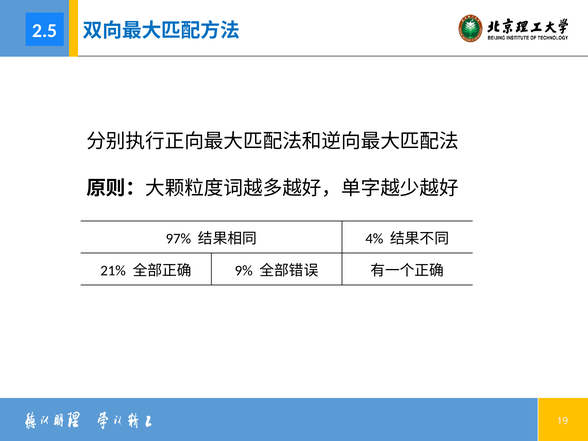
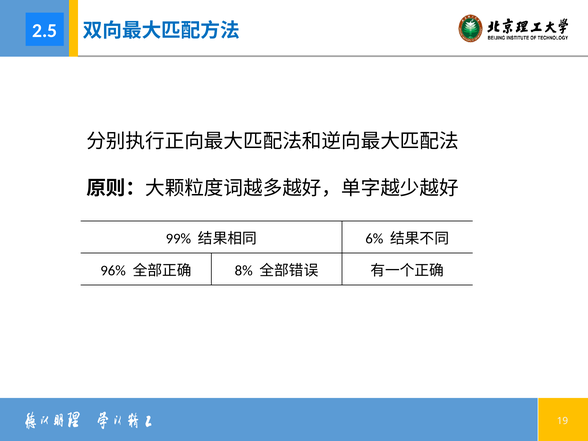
97%: 97% -> 99% (178, 239)
4%: 4% -> 6% (374, 239)
21%: 21% -> 96% (113, 271)
9%: 9% -> 8% (244, 271)
